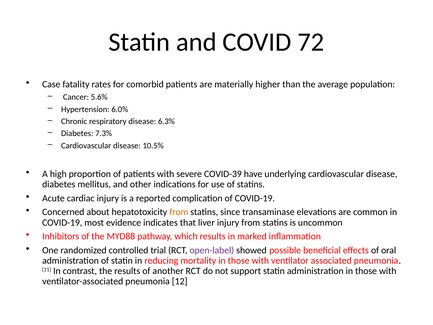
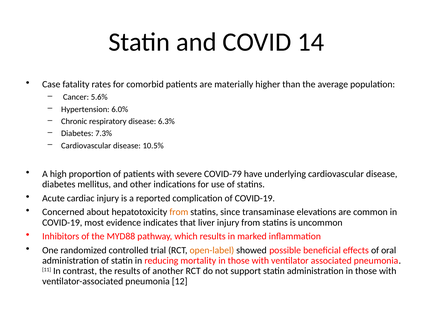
72: 72 -> 14 (311, 42)
COVID-39: COVID-39 -> COVID-79 (223, 174)
open-label colour: purple -> orange (212, 250)
